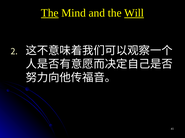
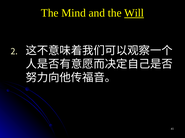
The underline: present -> none (50, 13)
